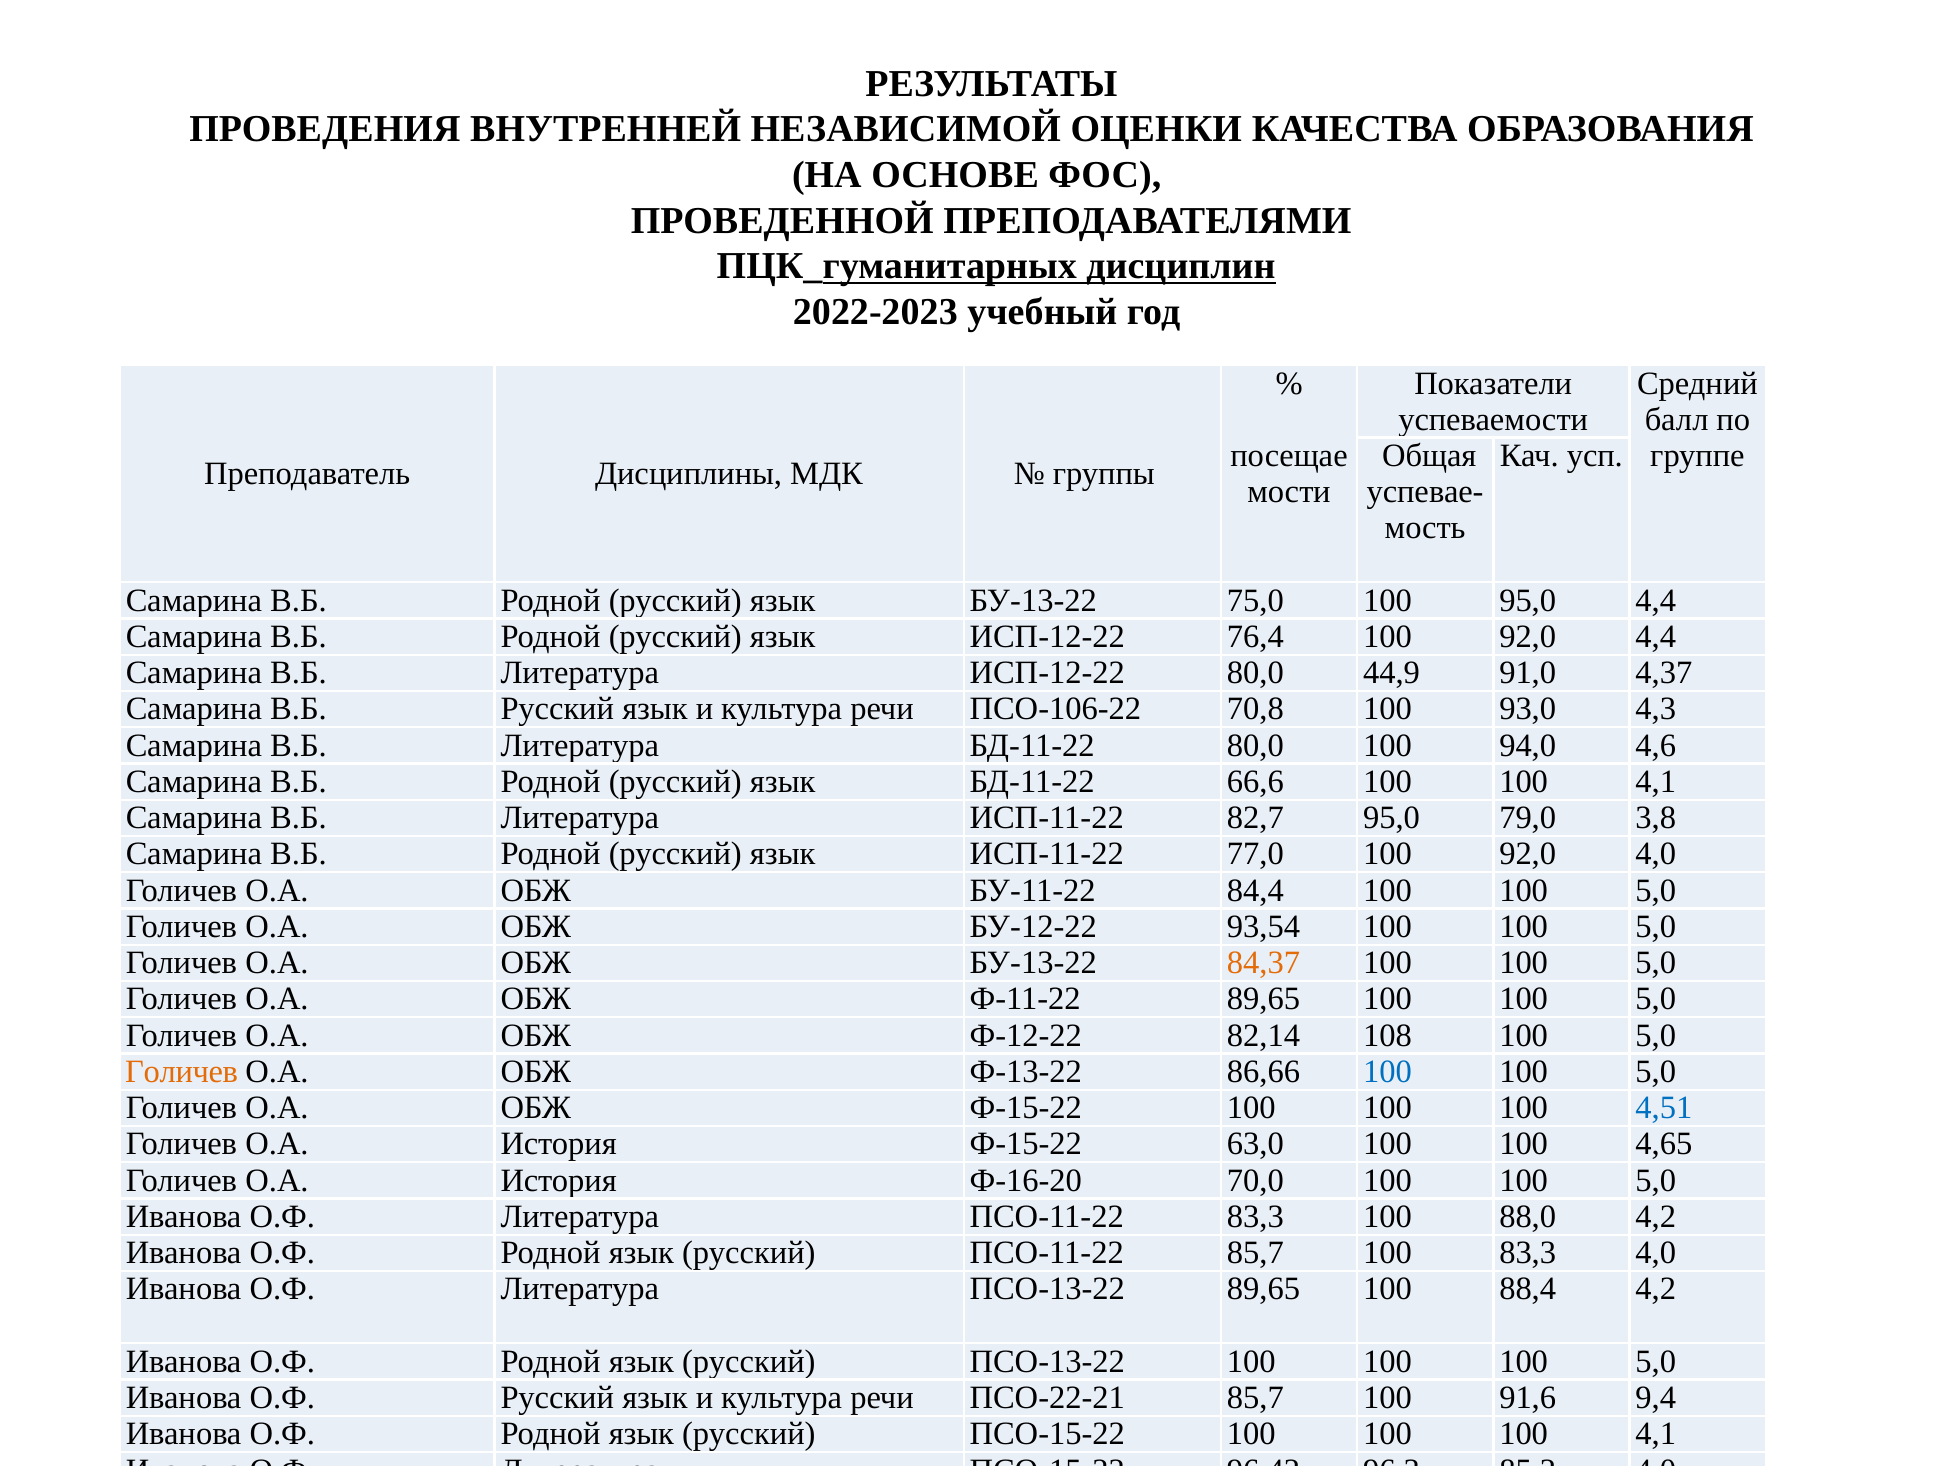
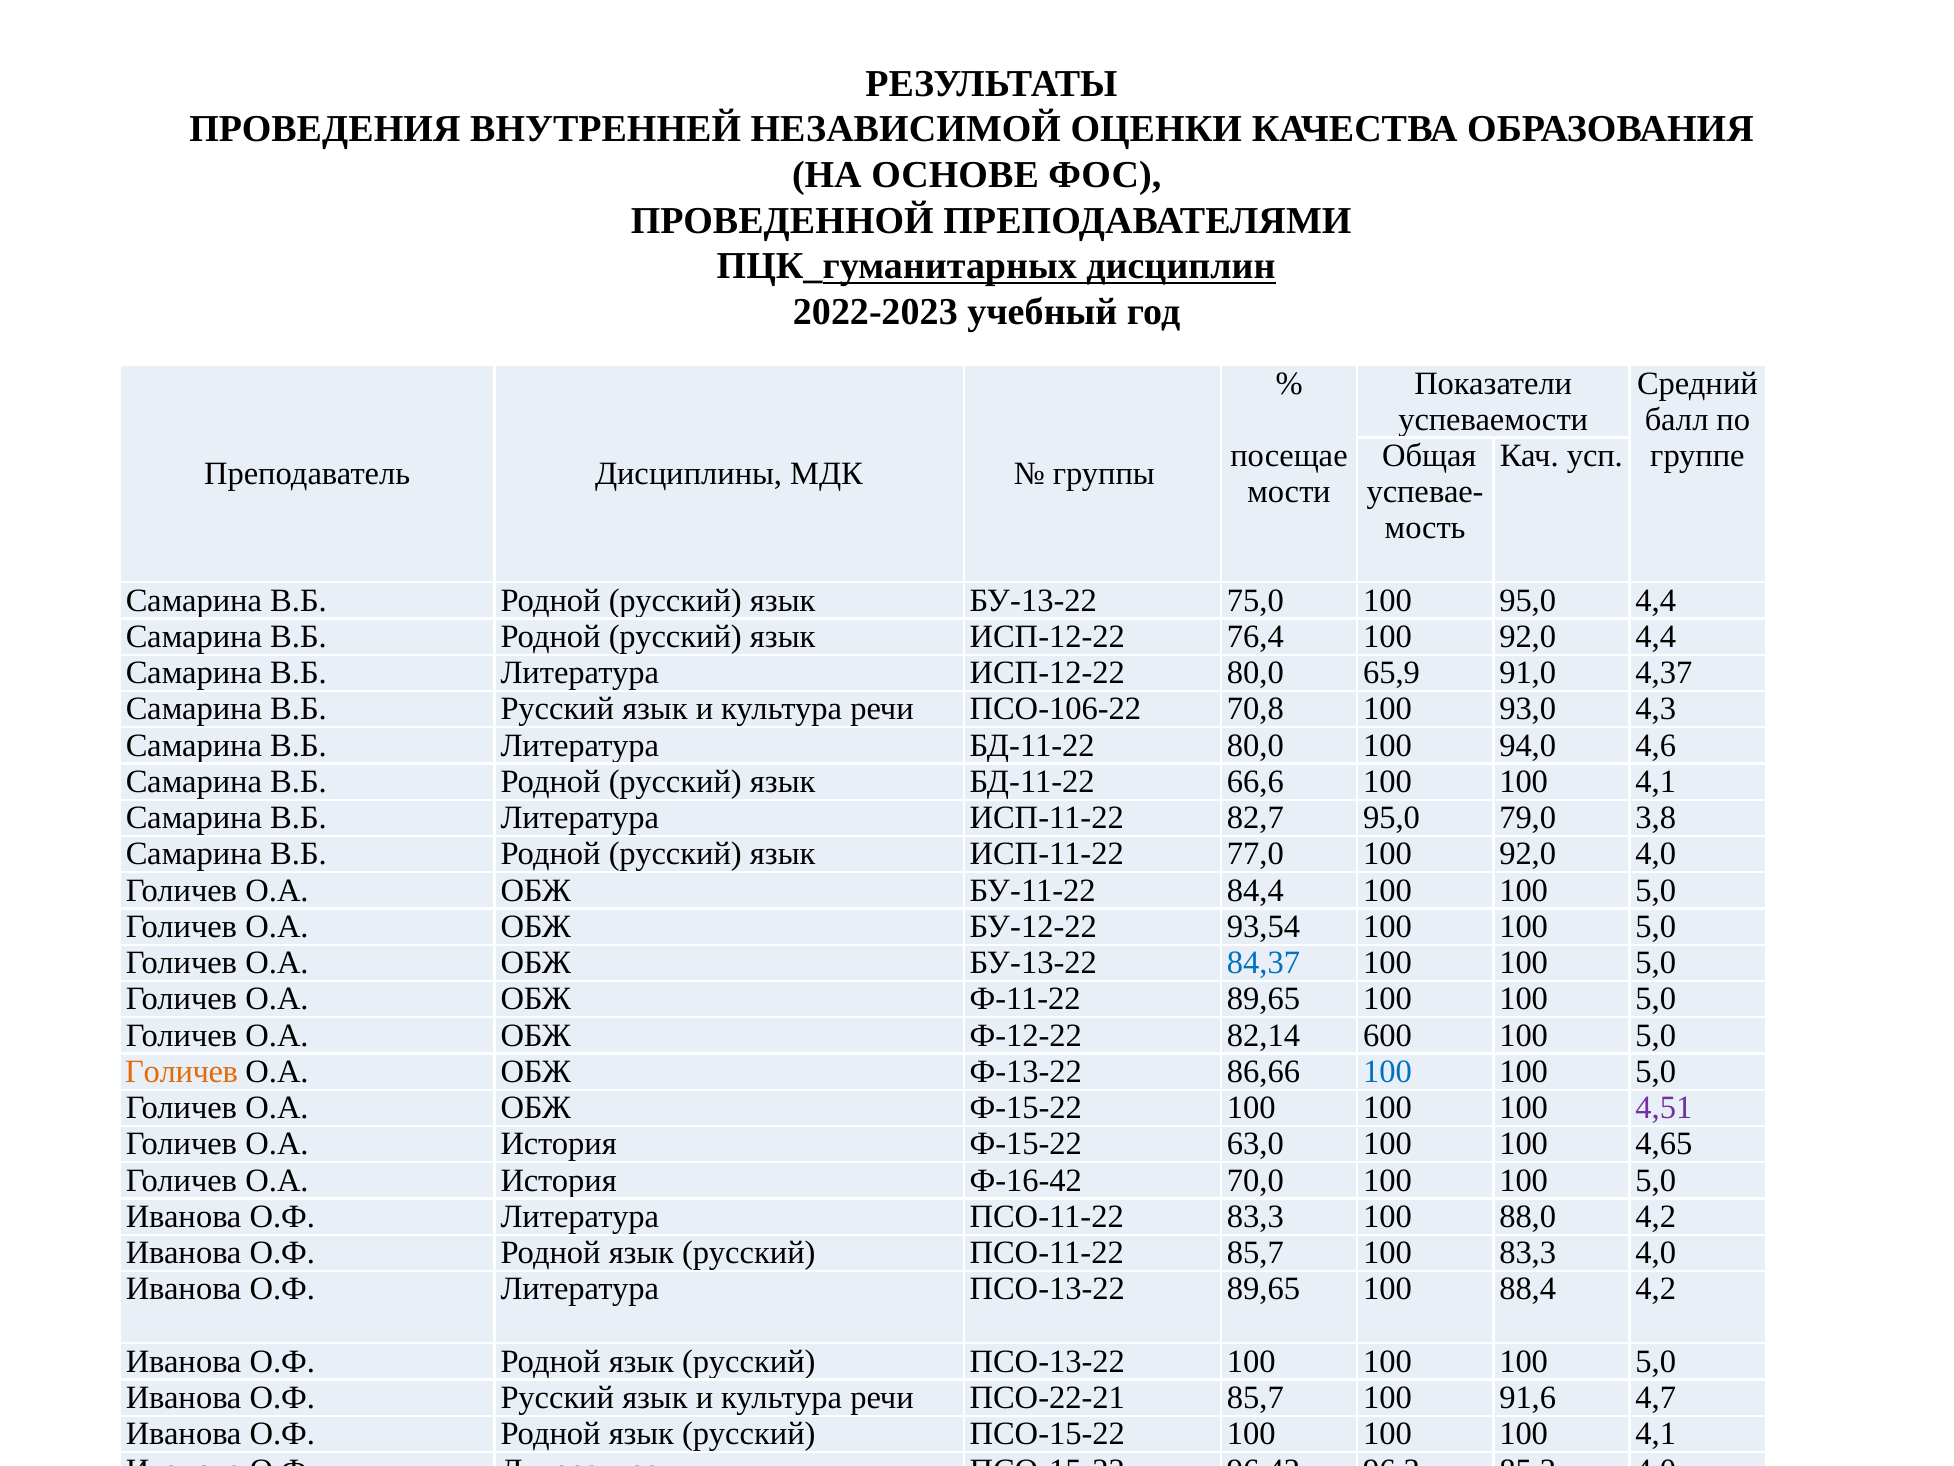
44,9: 44,9 -> 65,9 (1392, 673)
84,37 colour: orange -> blue (1264, 963)
108: 108 -> 600 (1387, 1035)
4,51 colour: blue -> purple (1664, 1108)
Ф-16-20: Ф-16-20 -> Ф-16-42 (1026, 1180)
91,6 9,4: 9,4 -> 4,7 (1656, 1397)
